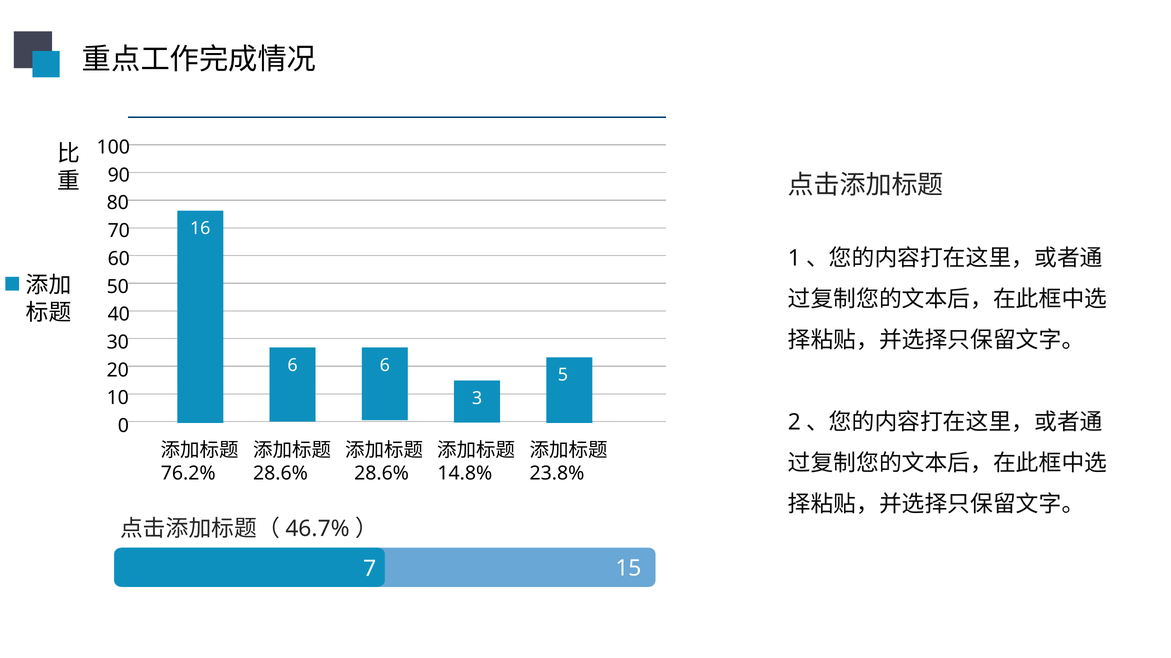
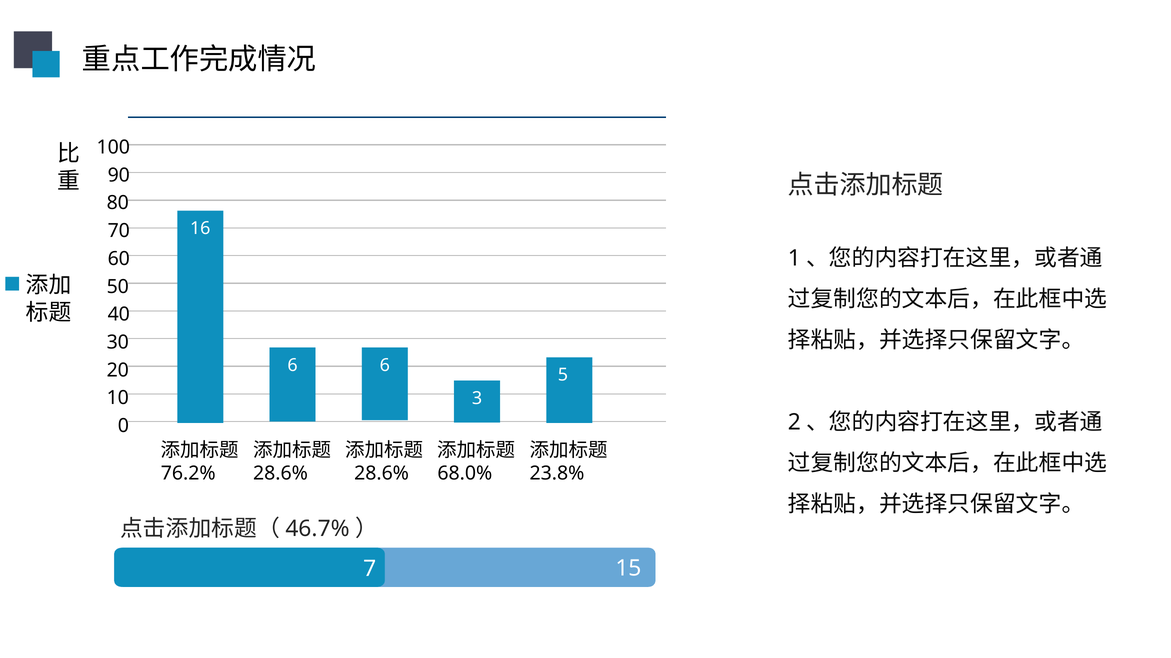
14.8%: 14.8% -> 68.0% (465, 474)
